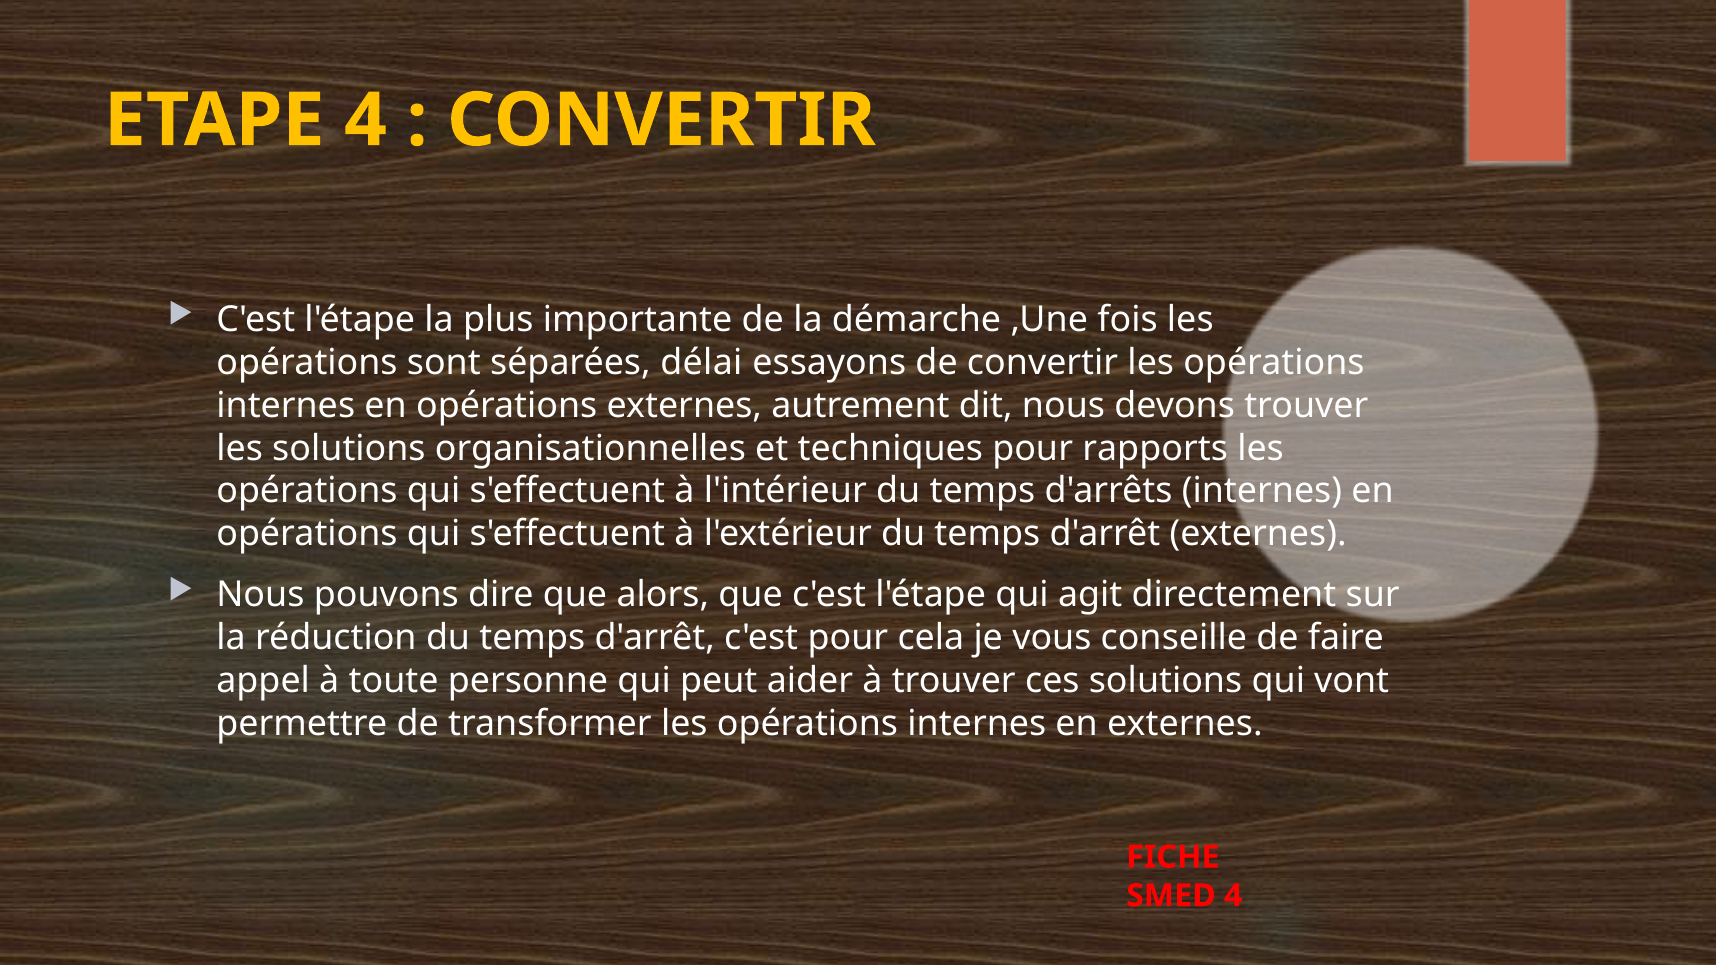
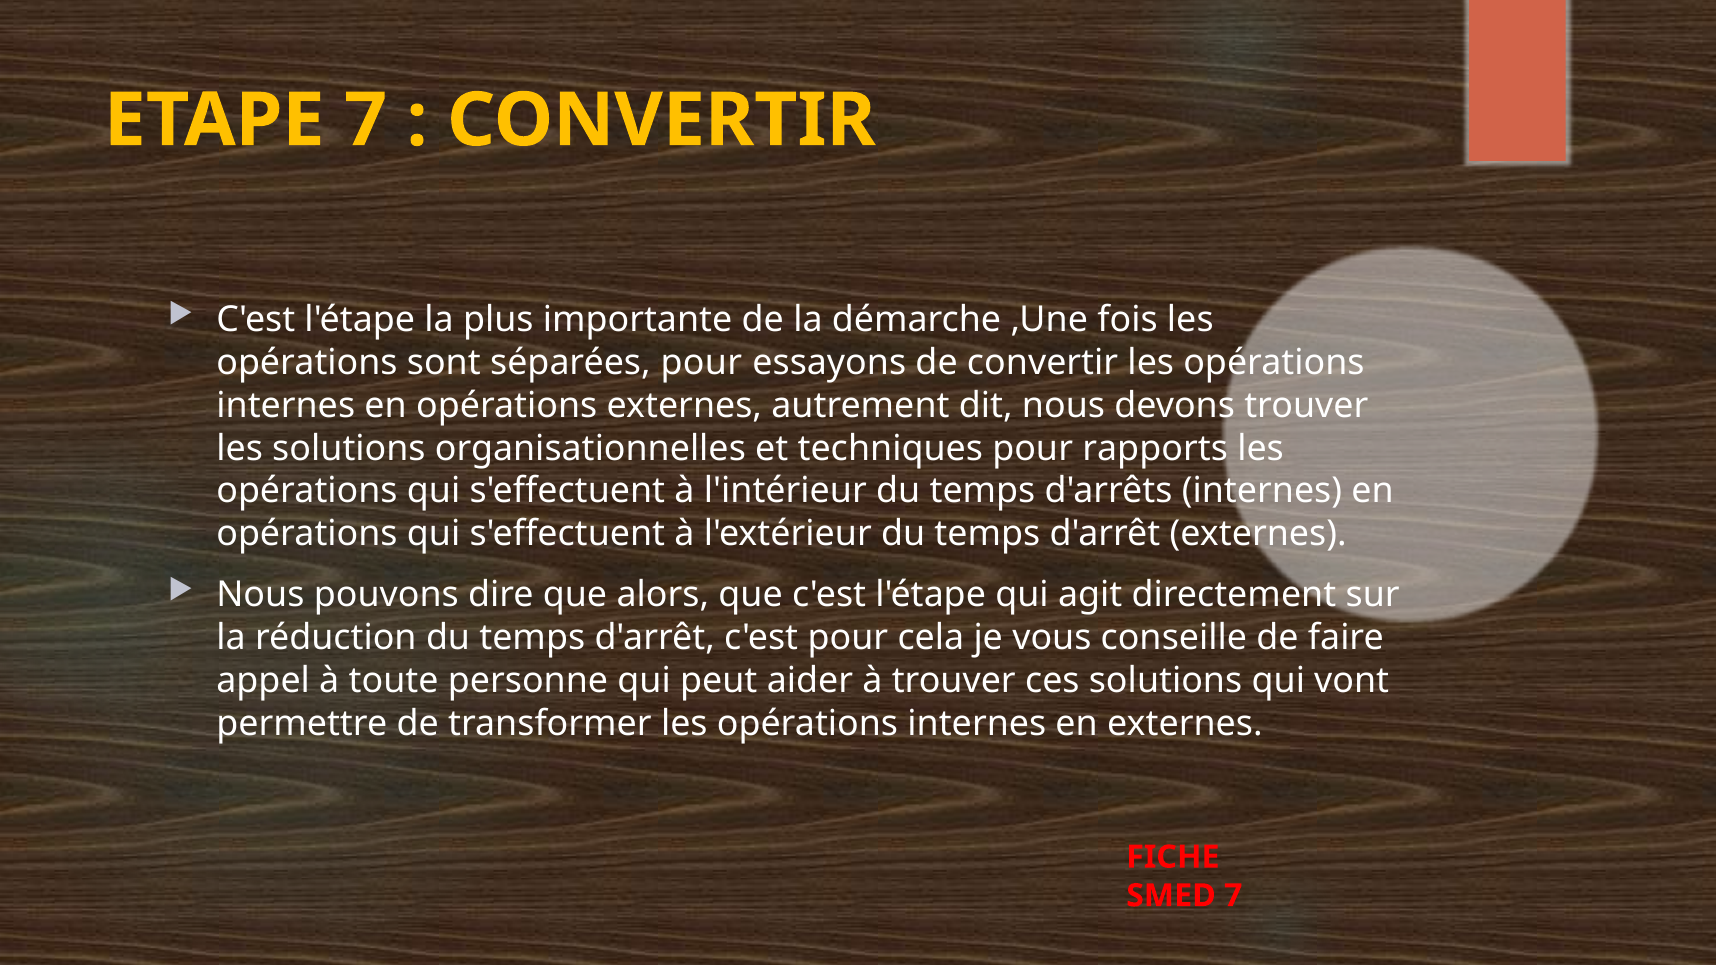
ETAPE 4: 4 -> 7 (366, 120)
séparées délai: délai -> pour (701, 362)
SMED 4: 4 -> 7 (1233, 896)
